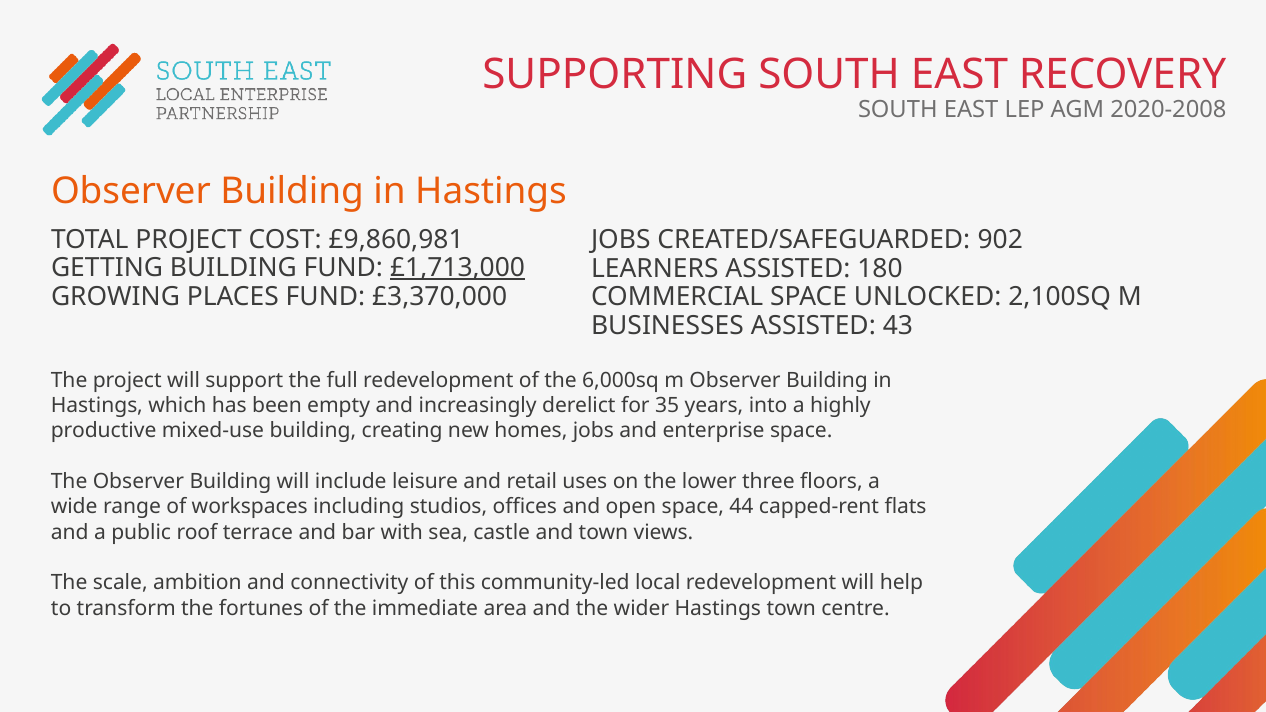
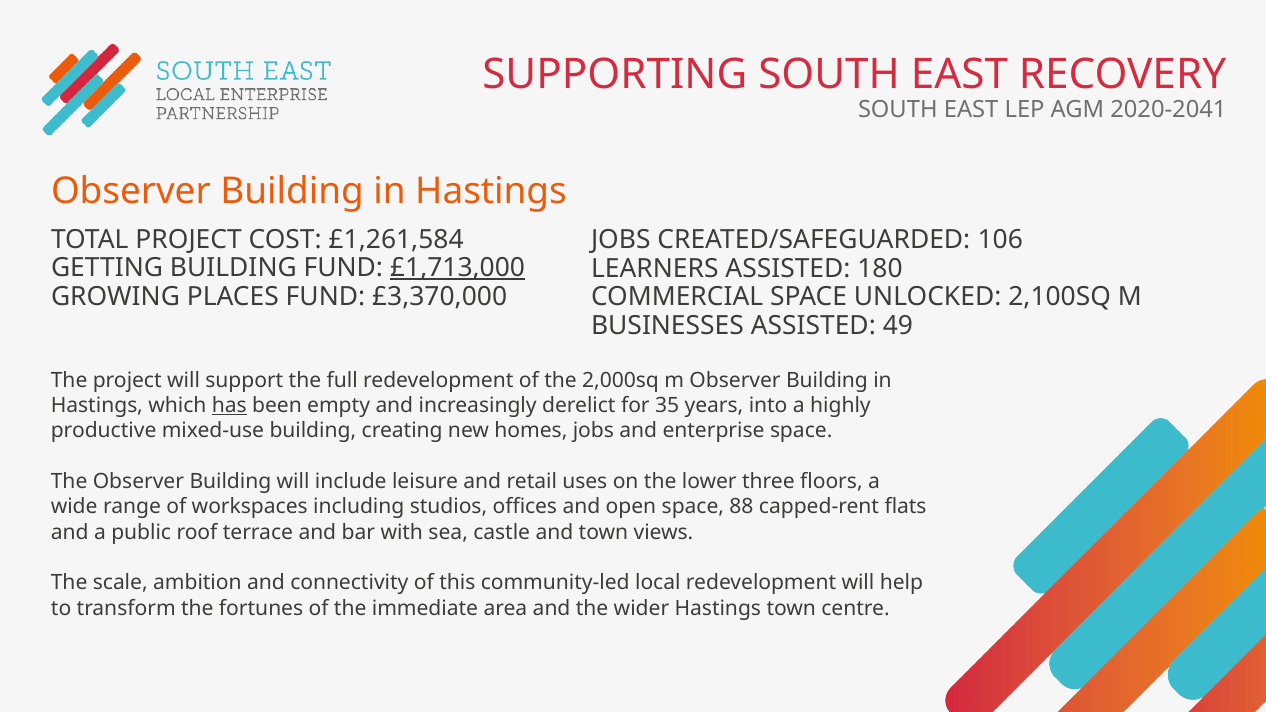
2020-2008: 2020-2008 -> 2020-2041 (1168, 110)
£9,860,981: £9,860,981 -> £1,261,584 (396, 239)
902: 902 -> 106 (1000, 240)
43: 43 -> 49 (898, 326)
6,000sq: 6,000sq -> 2,000sq (621, 380)
has underline: none -> present (229, 406)
44: 44 -> 88 (741, 507)
